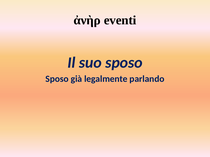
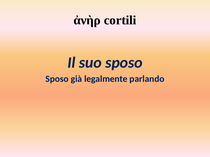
eventi: eventi -> cortili (120, 20)
